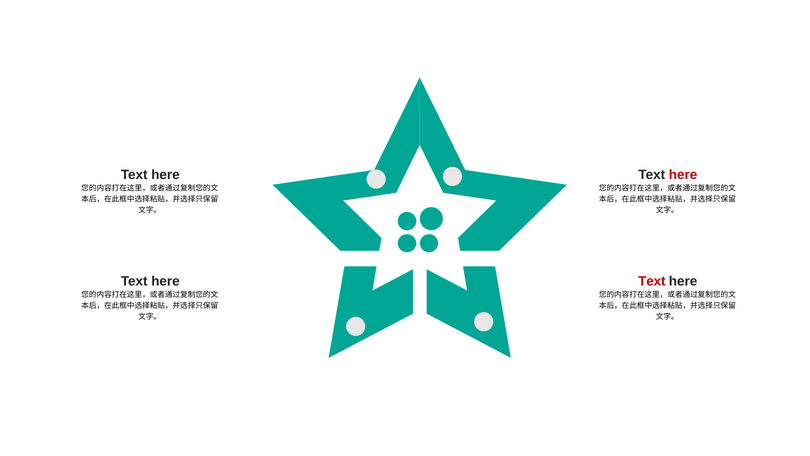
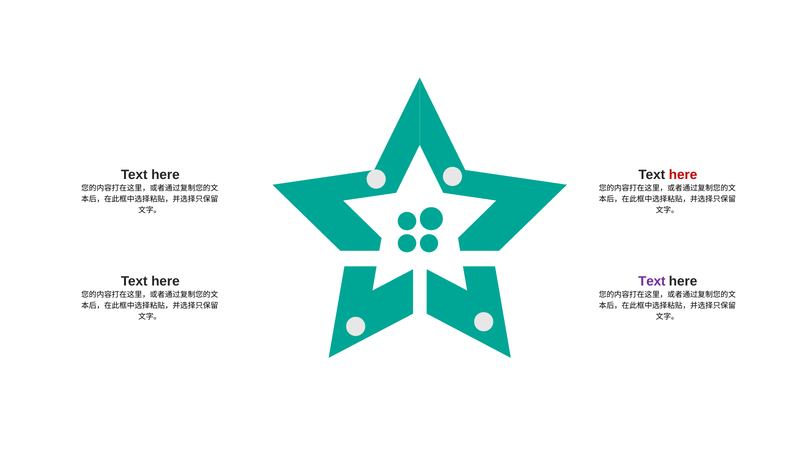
Text colour: red -> purple (652, 281)
